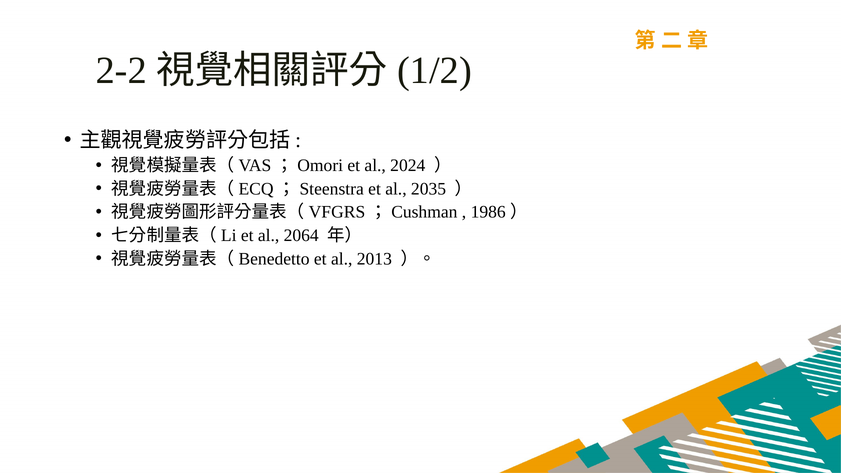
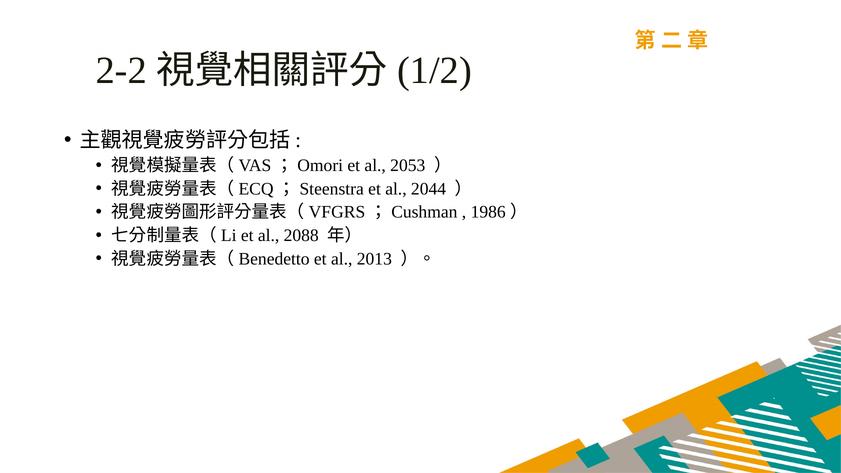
2024: 2024 -> 2053 (408, 166)
2035: 2035 -> 2044 (429, 189)
2064: 2064 -> 2088 (301, 235)
